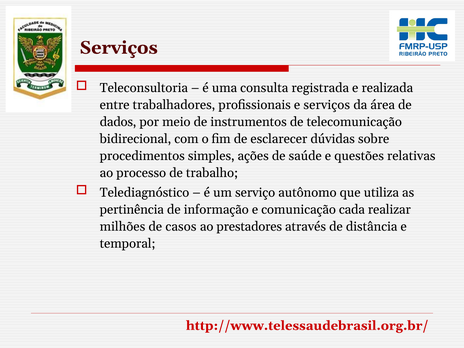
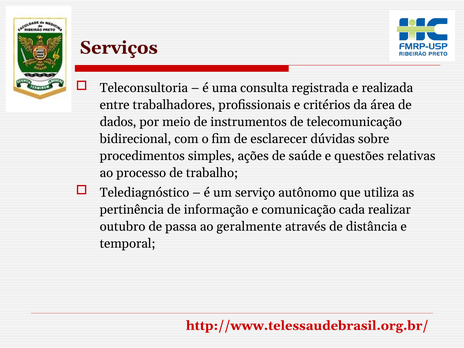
e serviços: serviços -> critérios (327, 105)
milhões: milhões -> outubro (123, 226)
casos: casos -> passa (181, 226)
prestadores: prestadores -> geralmente (249, 226)
